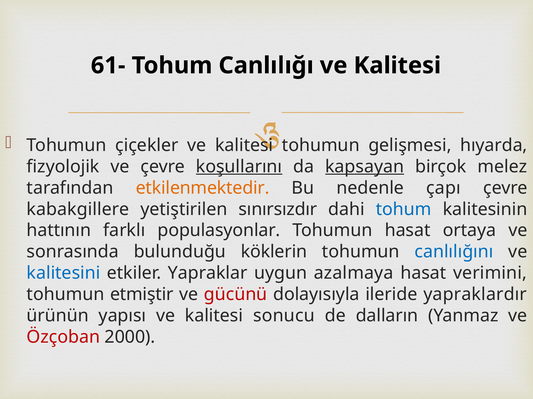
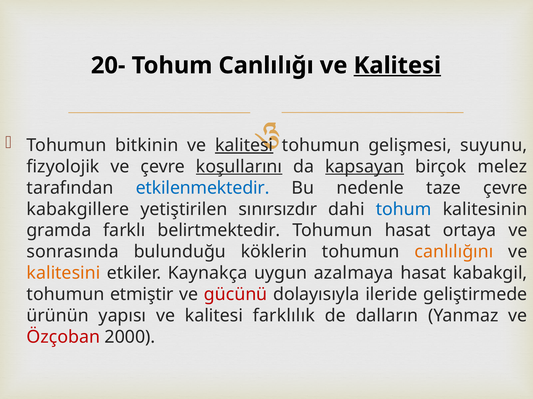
61-: 61- -> 20- (108, 66)
Kalitesi underline: none -> present (397, 66)
çiçekler: çiçekler -> bitkinin (147, 146)
kalitesi underline: none -> present (244, 146)
hıyarda: hıyarda -> suyunu (494, 146)
etkilenmektedir colour: orange -> blue (203, 188)
çapı: çapı -> taze (444, 188)
hattının: hattının -> gramda (59, 231)
populasyonlar: populasyonlar -> belirtmektedir (219, 231)
canlılığını colour: blue -> orange (454, 252)
kalitesini colour: blue -> orange (63, 274)
Yapraklar: Yapraklar -> Kaynakça (208, 274)
verimini: verimini -> kabakgil (490, 274)
yapraklardır: yapraklardır -> geliştirmede (475, 295)
sonucu: sonucu -> farklılık (284, 316)
